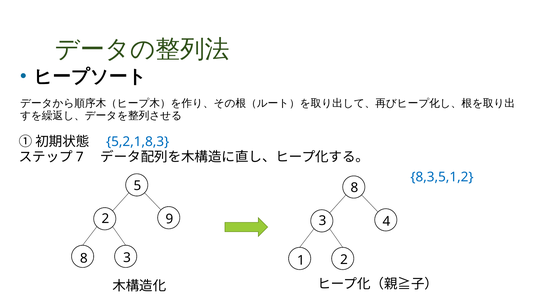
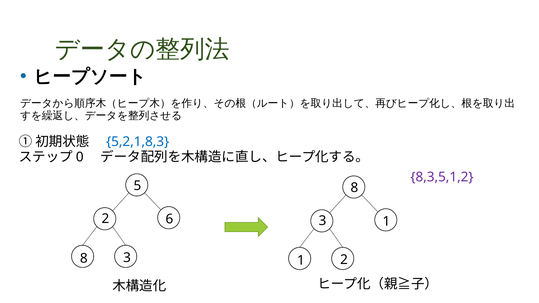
7: 7 -> 0 (80, 157)
8,3,5,1,2 colour: blue -> purple (442, 177)
9: 9 -> 6 (169, 219)
3 4: 4 -> 1 (386, 221)
